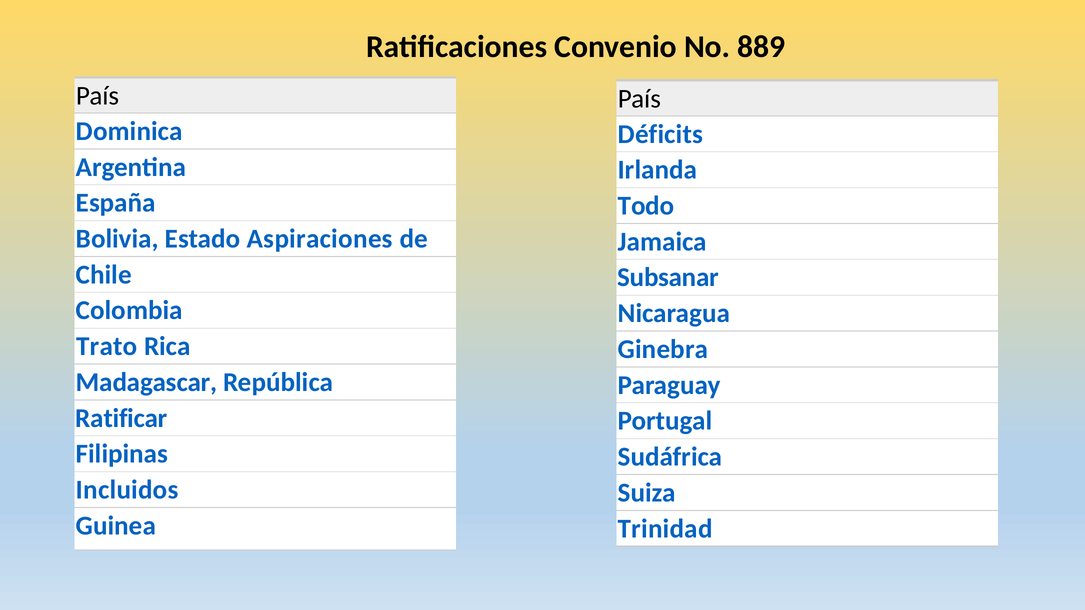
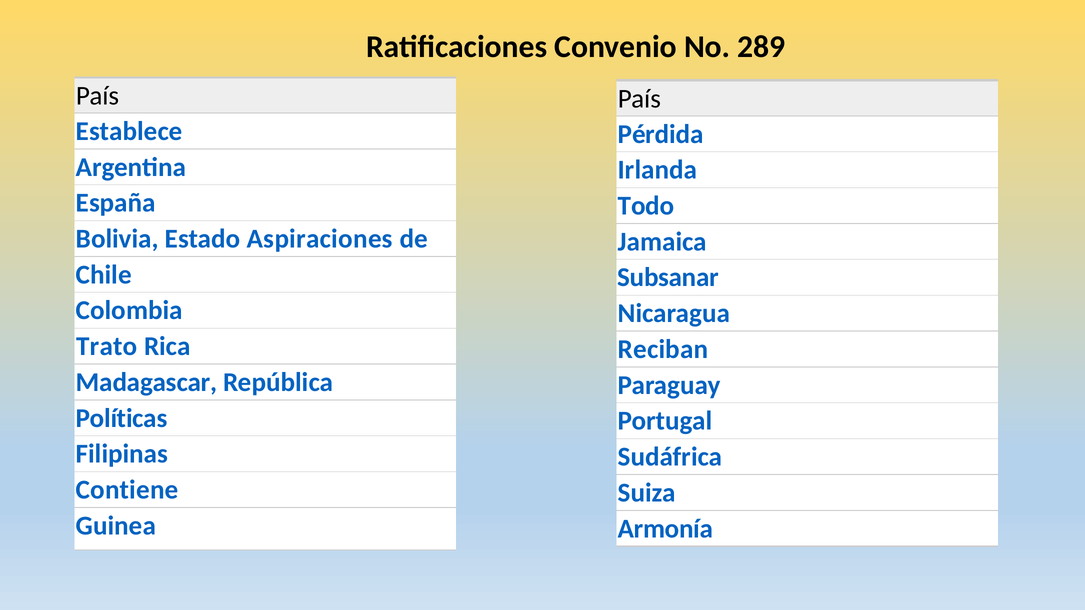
889: 889 -> 289 (761, 47)
Dominica: Dominica -> Establece (129, 131)
Déficits: Déficits -> Pérdida (661, 134)
Ginebra: Ginebra -> Reciban (663, 349)
Ratificar: Ratificar -> Políticas (122, 418)
Incluidos: Incluidos -> Contiene (127, 490)
Trinidad: Trinidad -> Armonía (665, 529)
